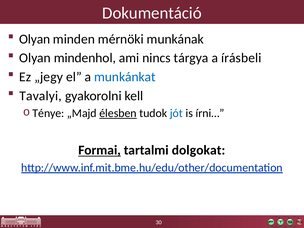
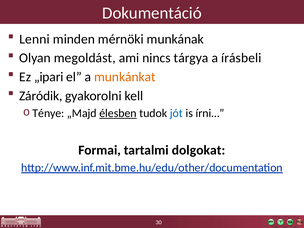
Olyan: Olyan -> Lenni (34, 39)
mindenhol: mindenhol -> megoldást (85, 58)
„jegy: „jegy -> „ipari (49, 77)
munkánkat colour: blue -> orange (125, 77)
Tavalyi: Tavalyi -> Záródik (41, 96)
Formai underline: present -> none (100, 150)
